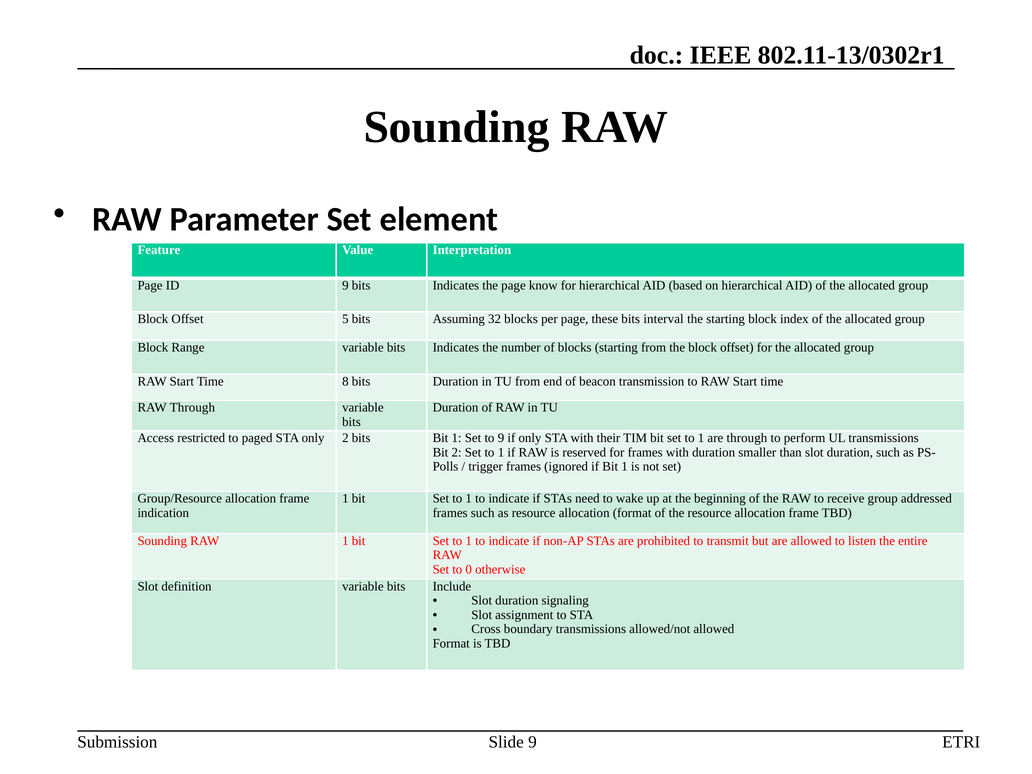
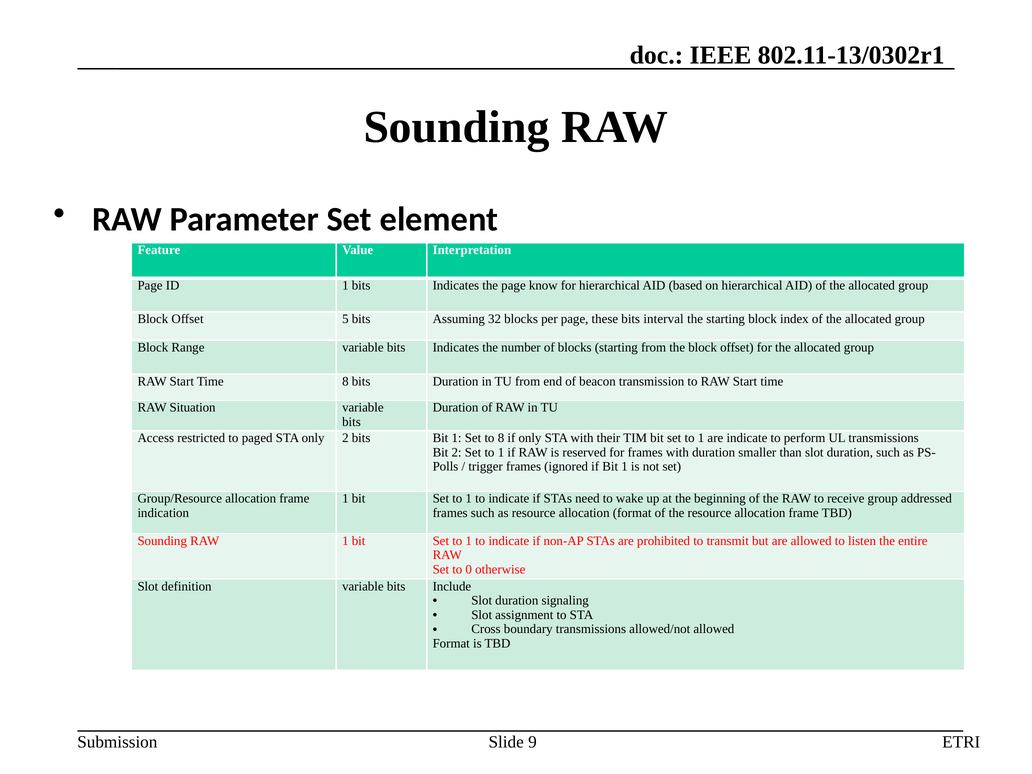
ID 9: 9 -> 1 (345, 285)
RAW Through: Through -> Situation (193, 408)
to 9: 9 -> 8 (501, 438)
are through: through -> indicate (747, 438)
